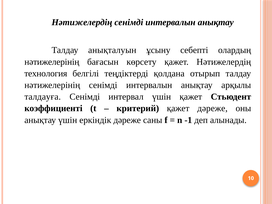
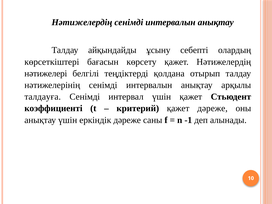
анықталуын: анықталуын -> айқындайды (112, 50)
нәтижелерінің: нәтижелерінің -> көрсеткіштері (52, 62)
технология: технология -> нәтижелері (46, 73)
